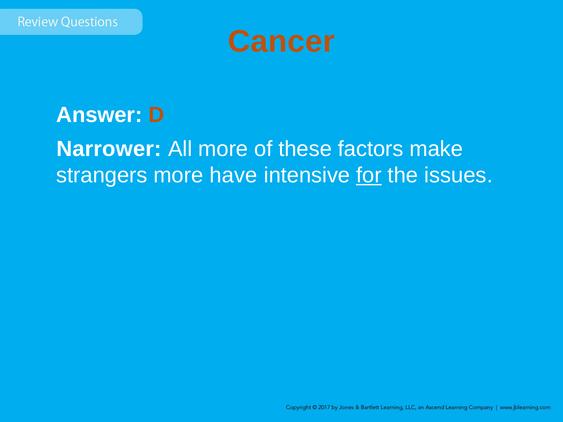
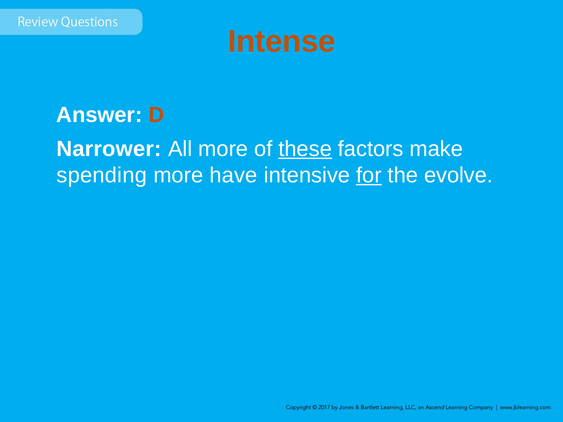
Cancer: Cancer -> Intense (282, 41)
these underline: none -> present (305, 149)
strangers: strangers -> spending (102, 175)
issues: issues -> evolve (459, 175)
